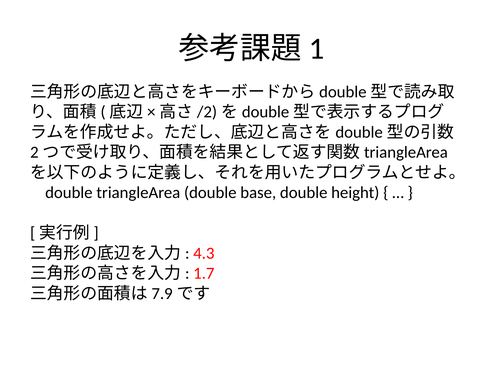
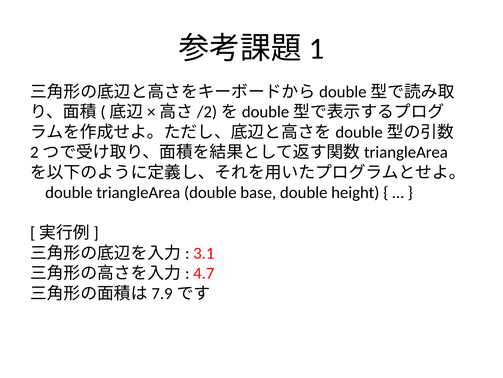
4.3: 4.3 -> 3.1 (204, 253)
1.7: 1.7 -> 4.7 (204, 273)
